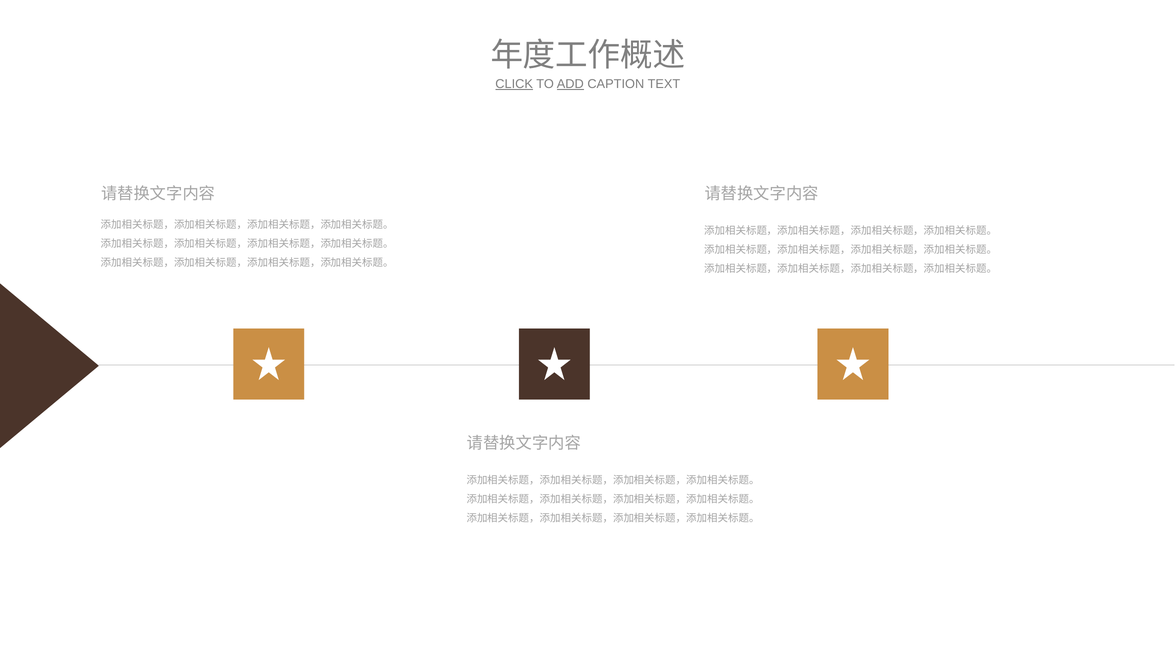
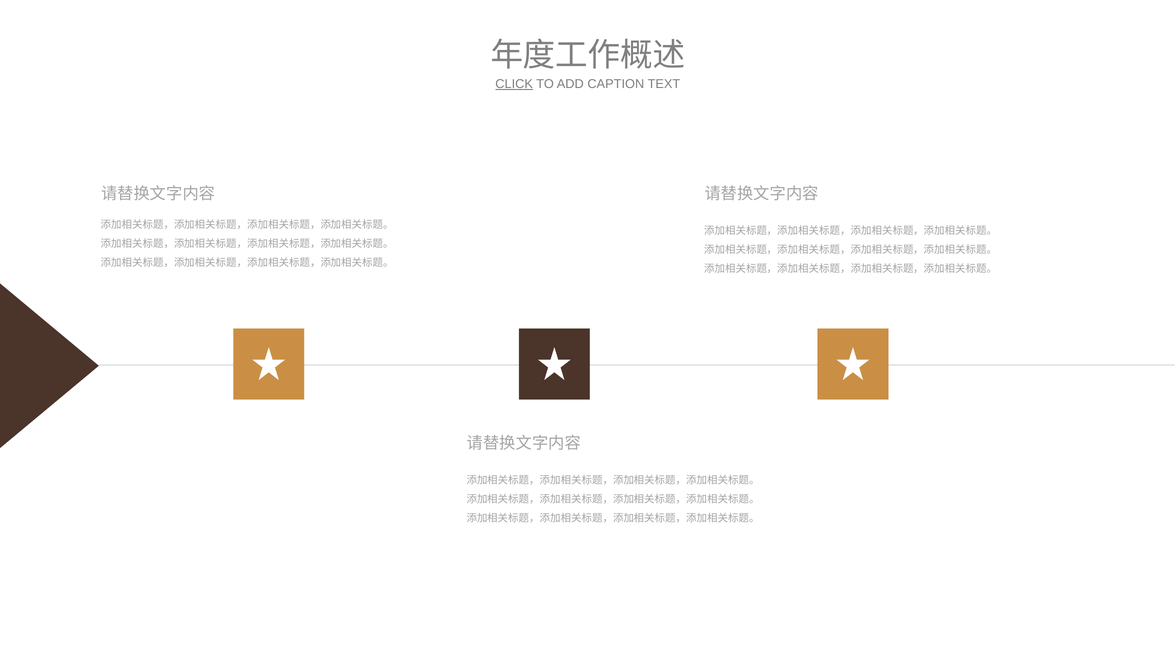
ADD underline: present -> none (570, 84)
